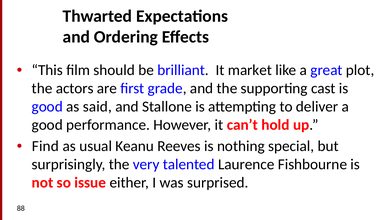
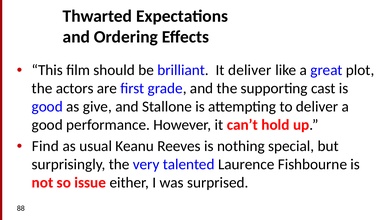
It market: market -> deliver (250, 70)
said: said -> give (97, 107)
